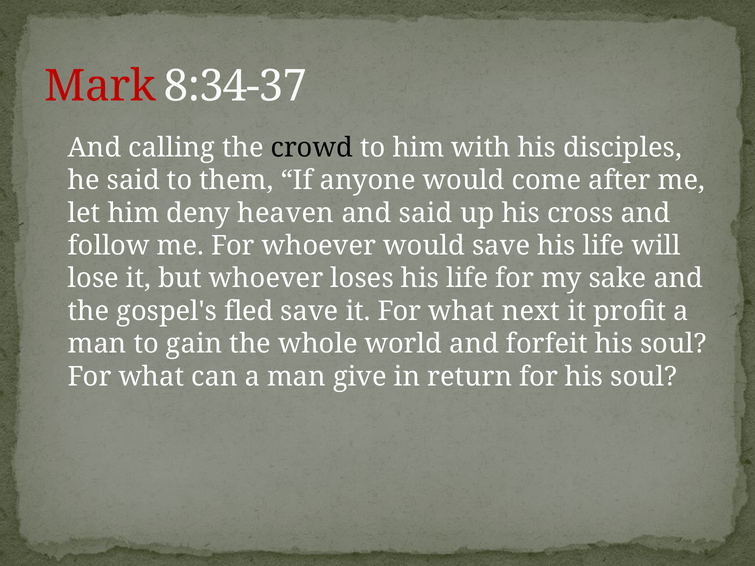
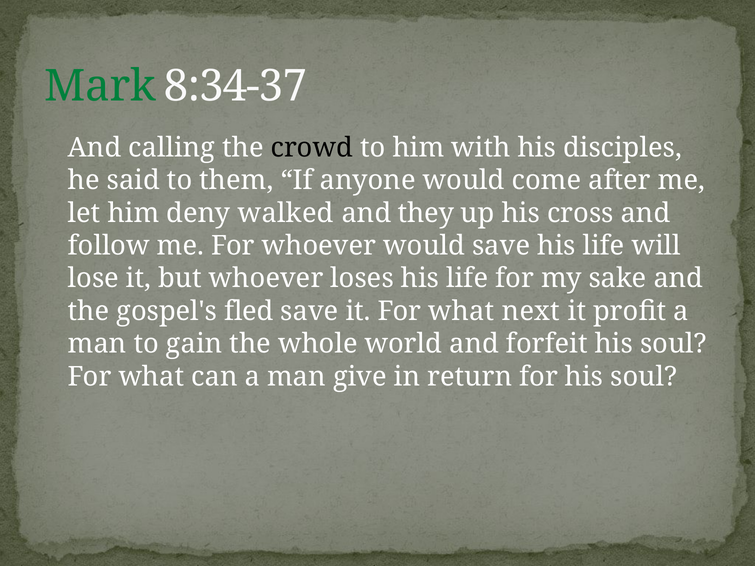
Mark colour: red -> green (100, 86)
heaven: heaven -> walked (286, 213)
and said: said -> they (426, 213)
